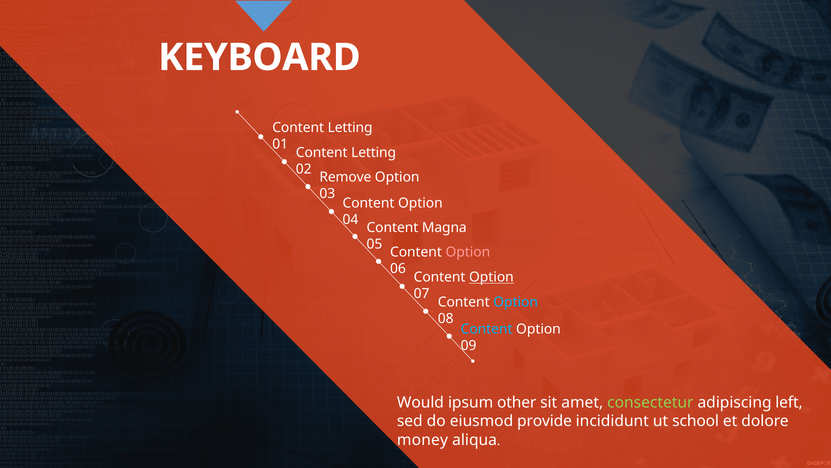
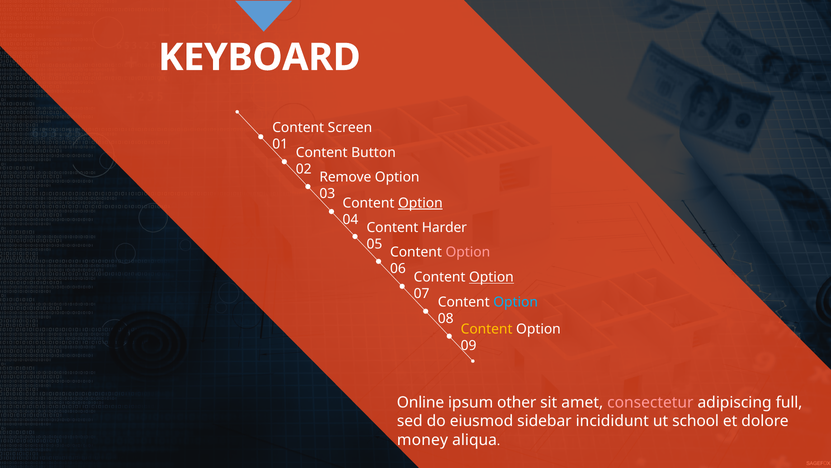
Letting: Letting -> Screen (350, 128)
Letting: Letting -> Button (374, 152)
Option underline: none -> present (420, 203)
Magna: Magna -> Harder (444, 227)
Content colour: light blue -> yellow (487, 329)
Would: Would -> Online (421, 402)
consectetur colour: light green -> pink (650, 402)
left: left -> full (789, 402)
provide: provide -> sidebar (544, 421)
